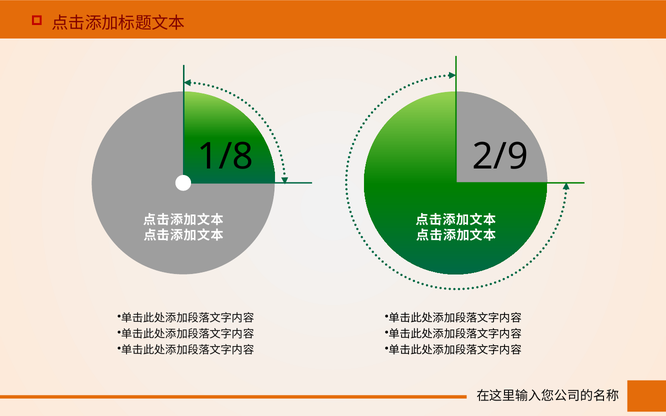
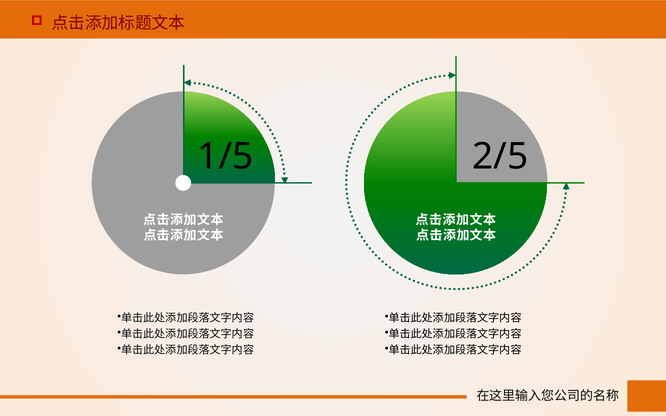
1/8: 1/8 -> 1/5 (226, 157)
2/9: 2/9 -> 2/5 (500, 157)
